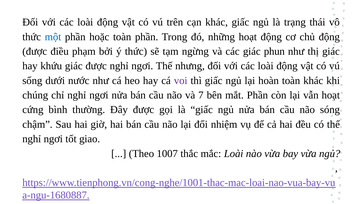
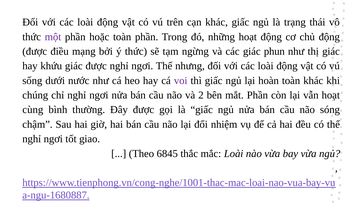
một colour: blue -> purple (53, 37)
phạm: phạm -> mạng (84, 51)
7: 7 -> 2 (201, 95)
cứng: cứng -> cùng (33, 110)
1007: 1007 -> 6845 (167, 154)
